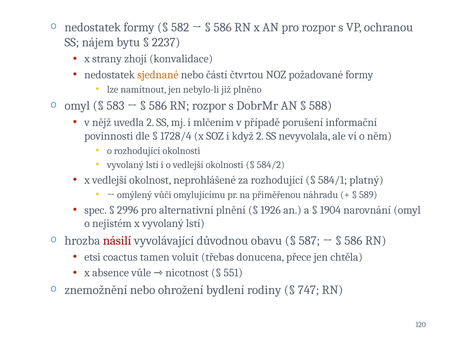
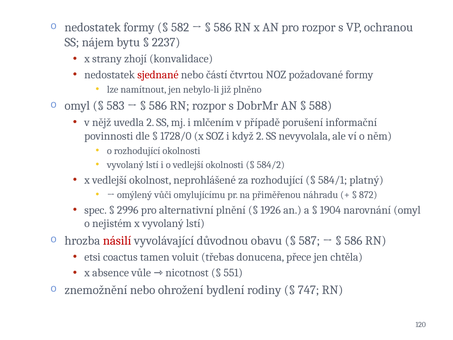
sjednané colour: orange -> red (158, 75)
1728/4: 1728/4 -> 1728/0 (176, 136)
589: 589 -> 872 (368, 195)
